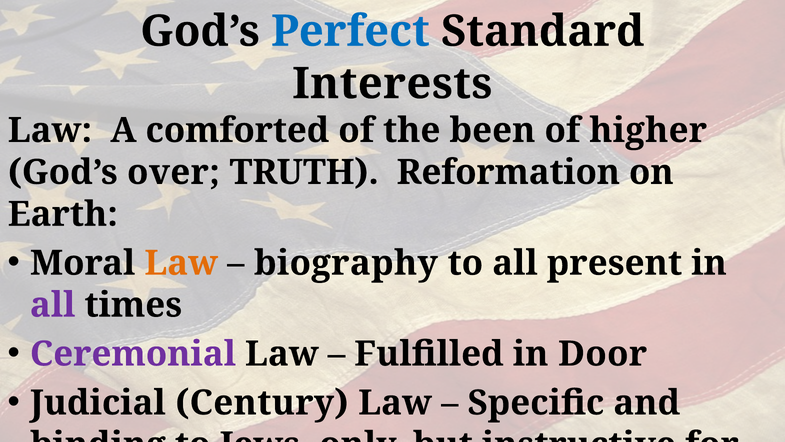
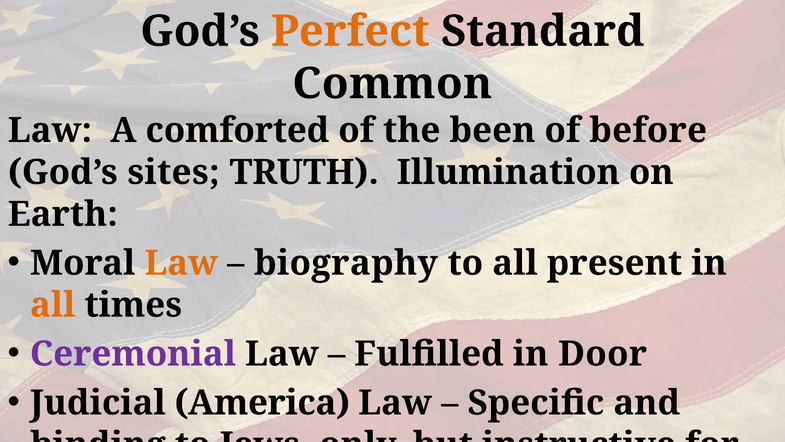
Perfect colour: blue -> orange (350, 31)
Interests: Interests -> Common (392, 84)
higher: higher -> before (648, 130)
over: over -> sites (173, 172)
Reformation: Reformation -> Illumination (508, 172)
all colour: purple -> orange (53, 305)
Century: Century -> America (262, 403)
